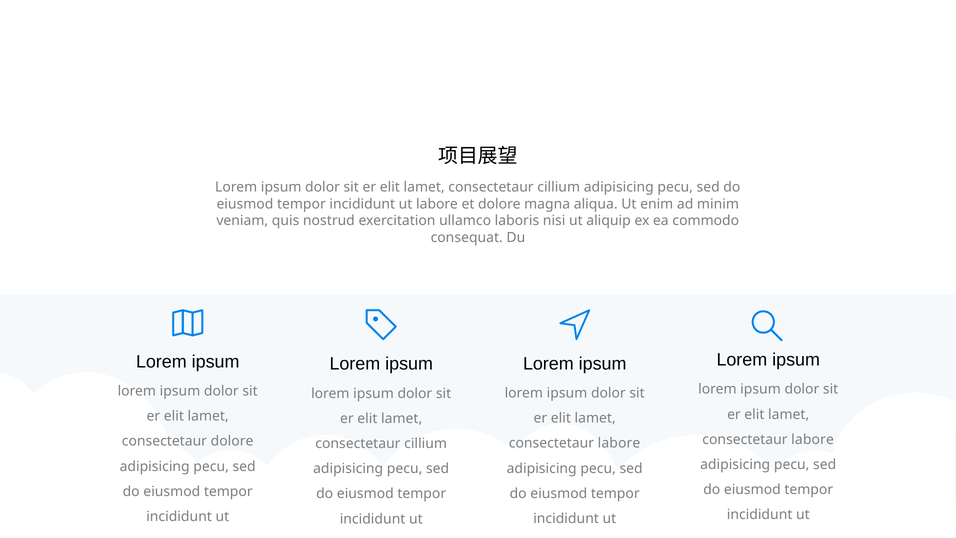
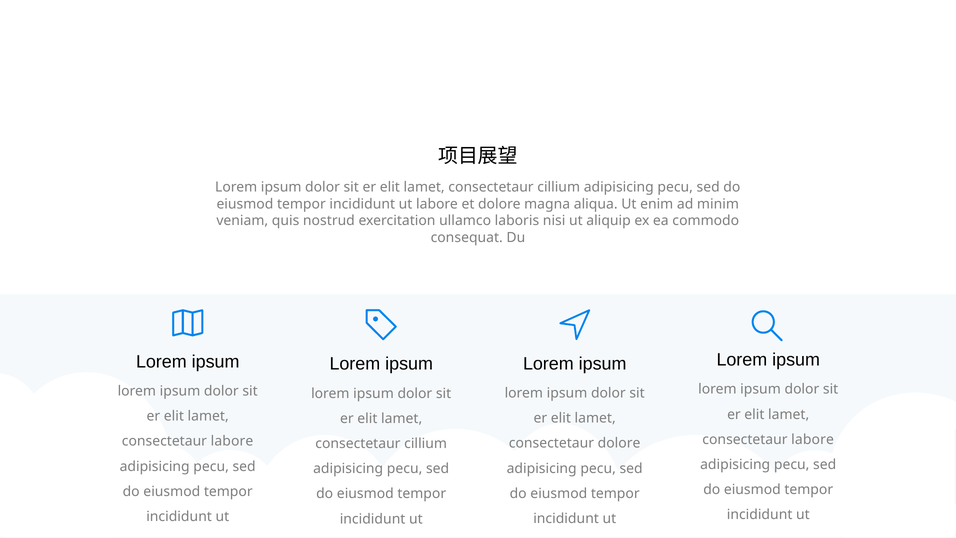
dolore: dolore -> labore (232, 441)
labore: labore -> dolore (619, 443)
